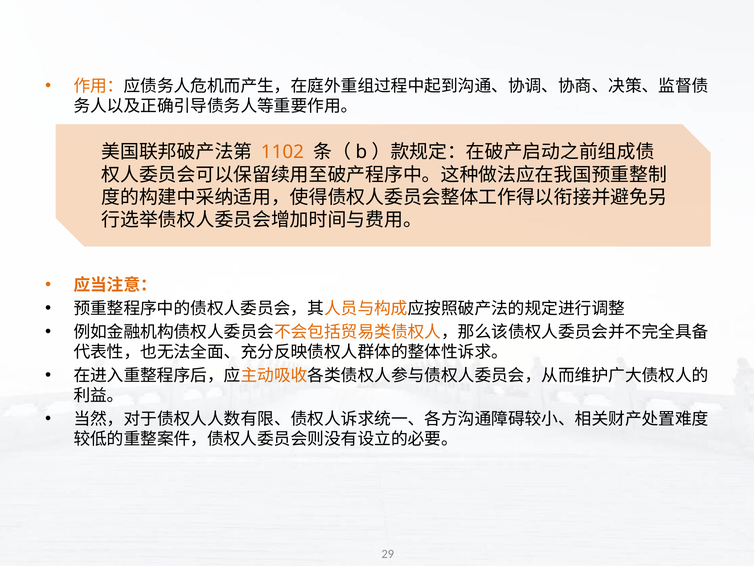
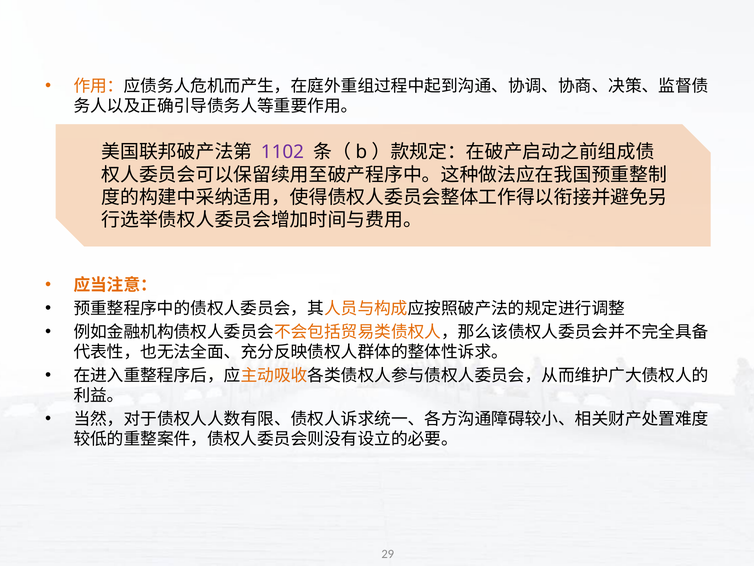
1102 colour: orange -> purple (282, 152)
